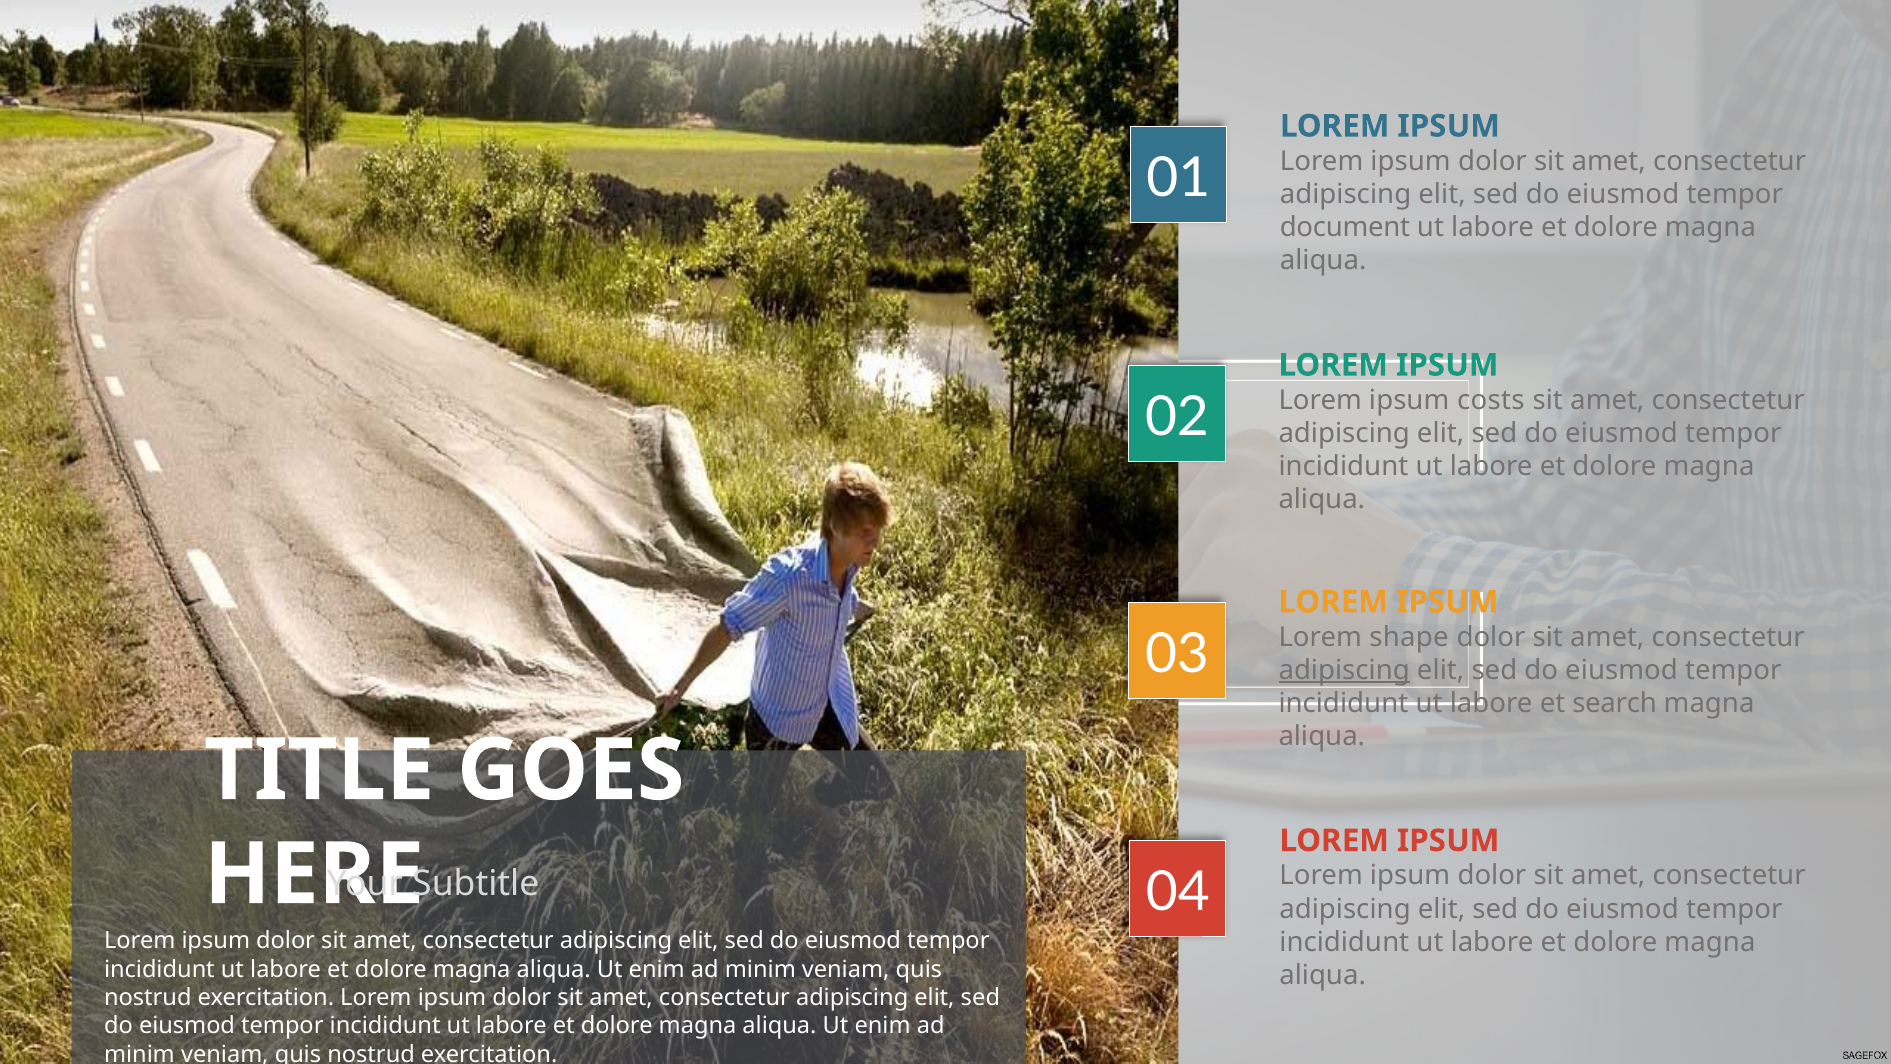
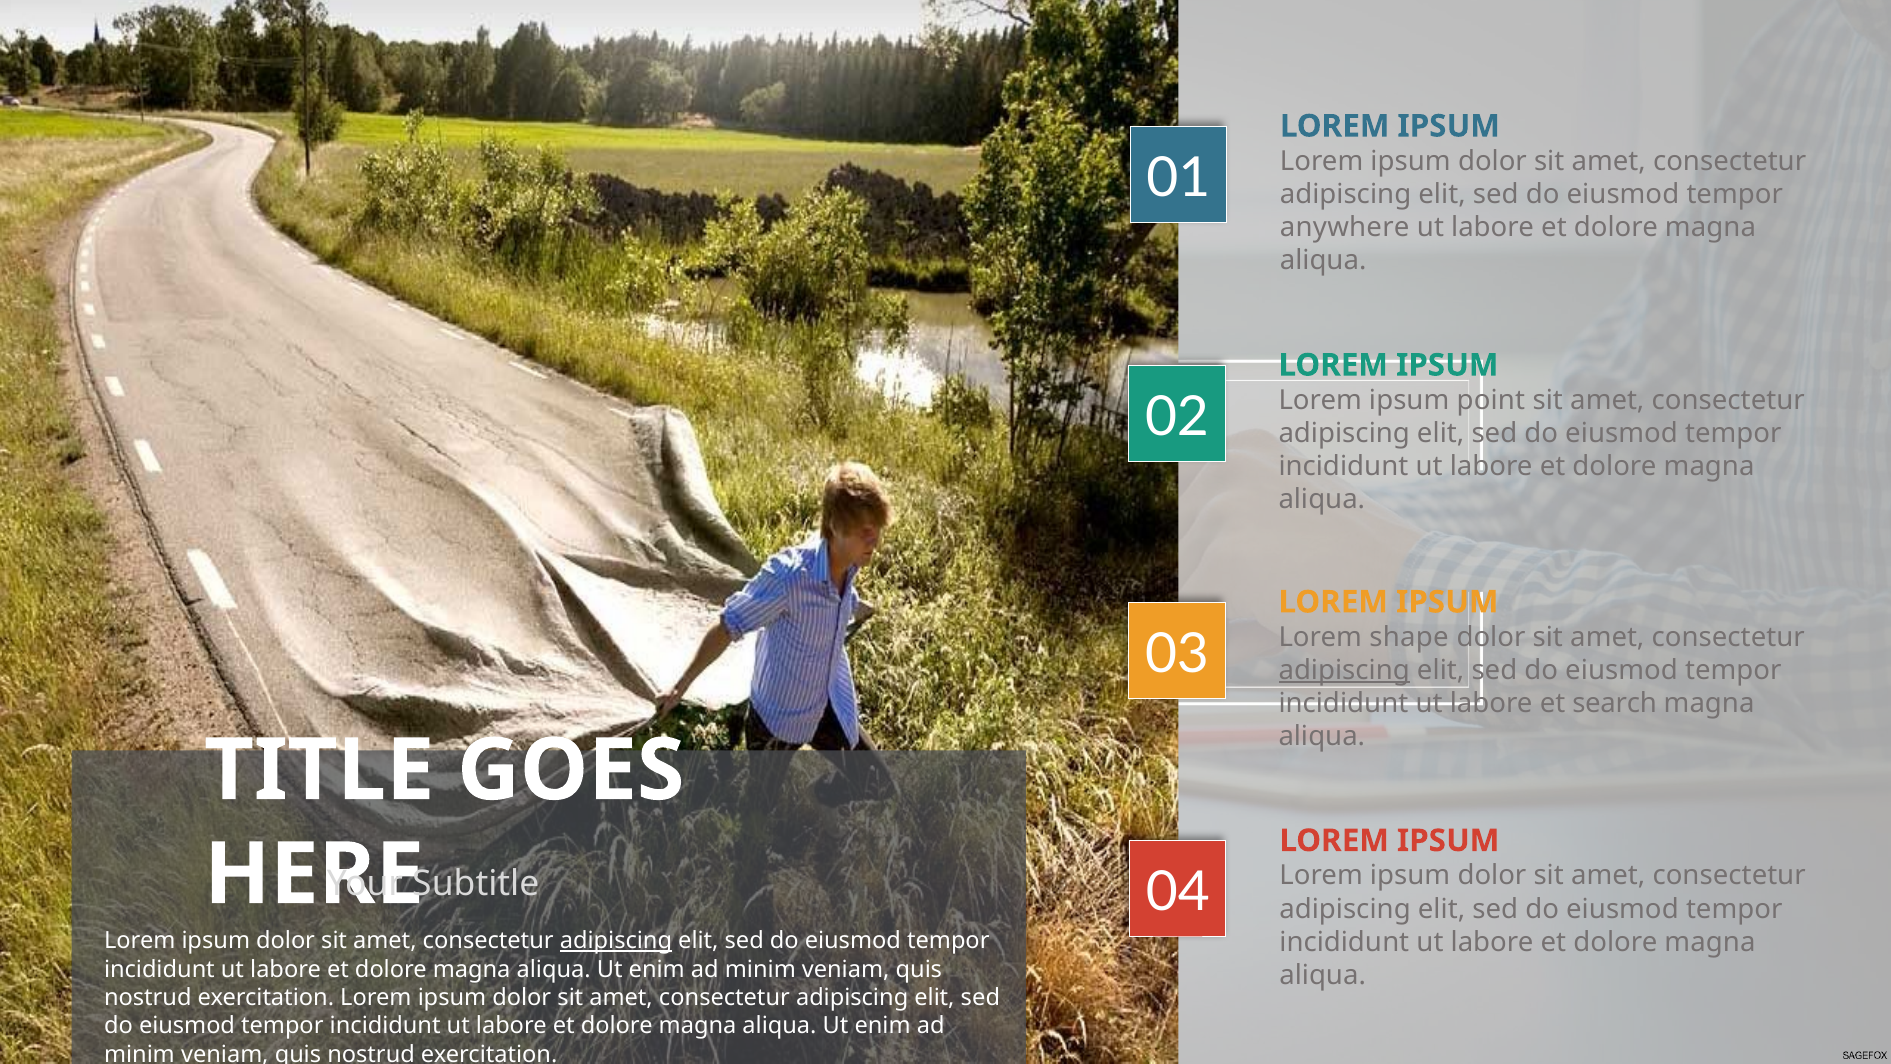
document: document -> anywhere (1345, 227)
costs: costs -> point (1491, 400)
adipiscing underline: none -> present (616, 941)
